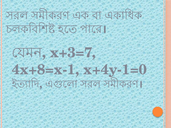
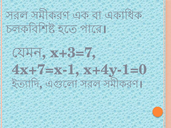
4x+8=x-1: 4x+8=x-1 -> 4x+7=x-1 (45, 70)
